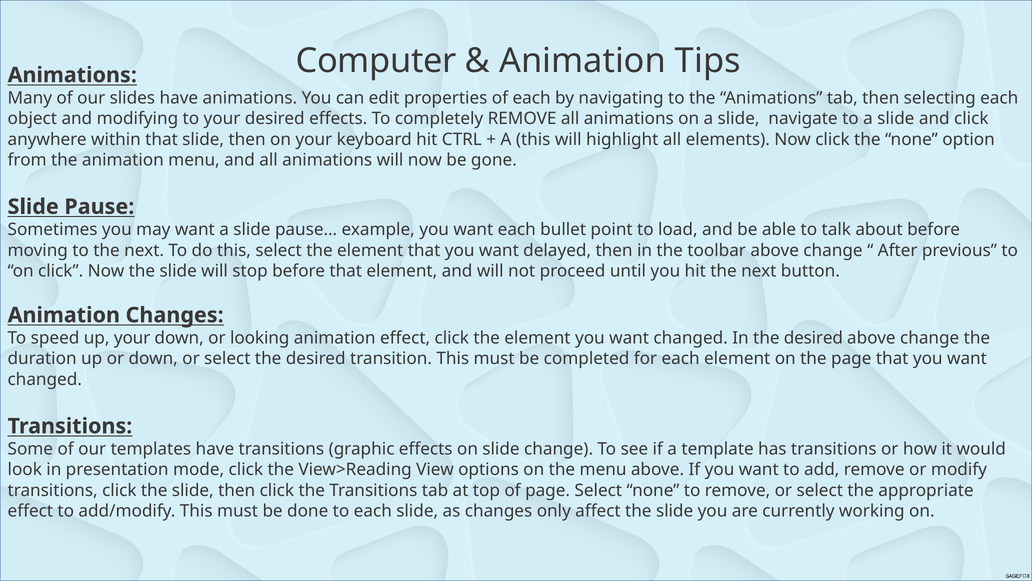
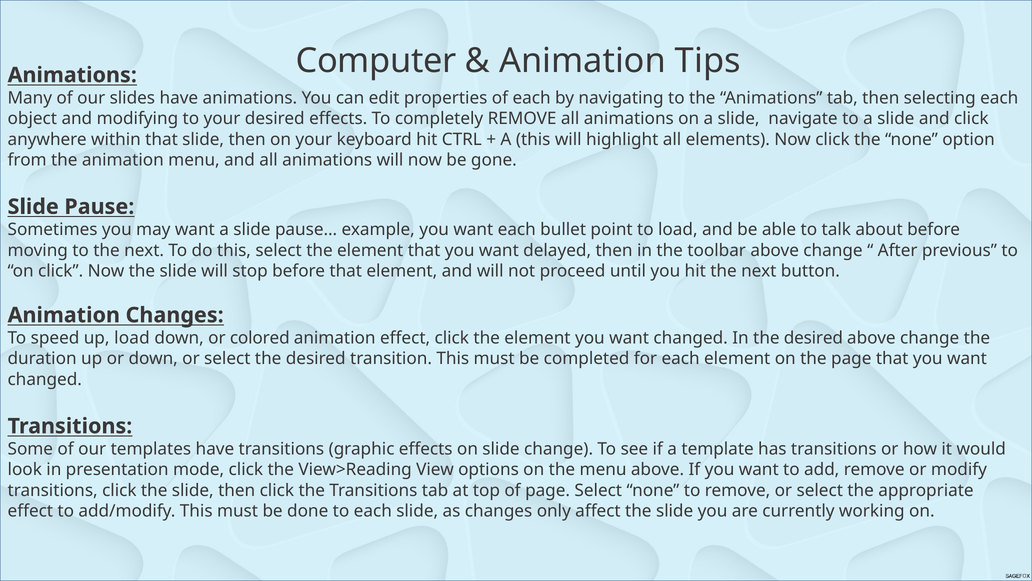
up your: your -> load (132, 338)
looking: looking -> colored (260, 338)
